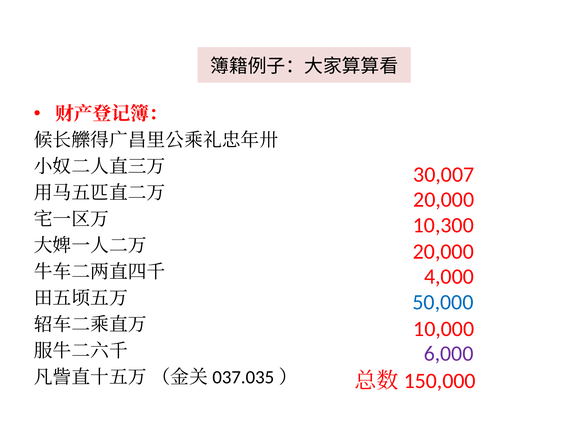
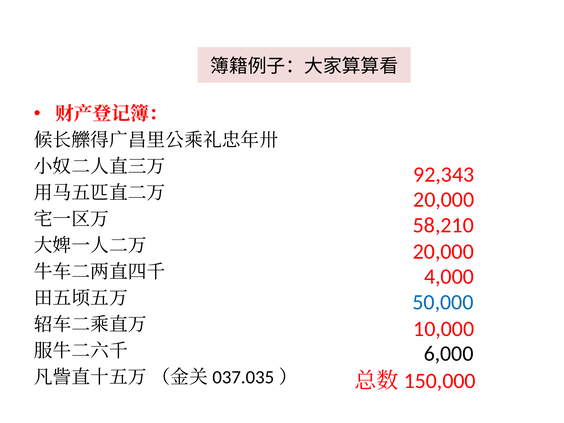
30,007: 30,007 -> 92,343 (444, 175)
10,300: 10,300 -> 58,210 (443, 225)
6,000 colour: purple -> black (449, 353)
